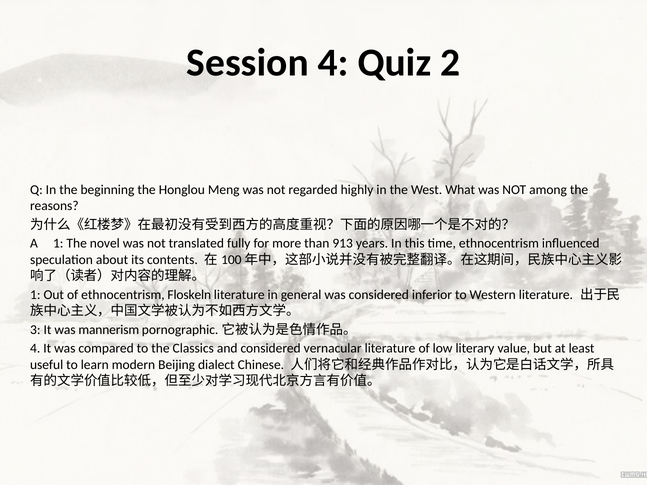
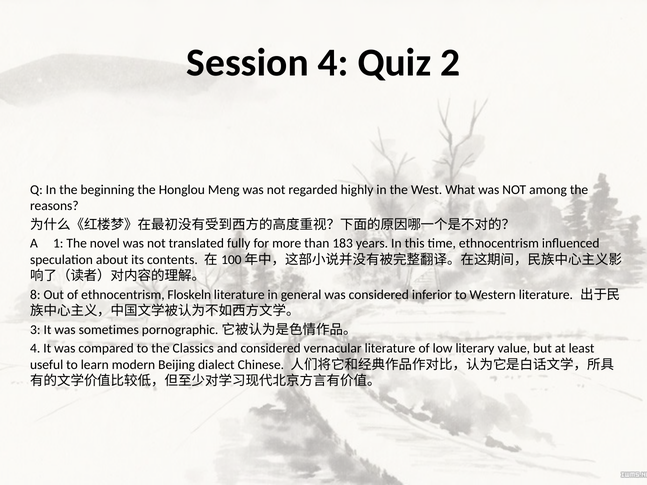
913: 913 -> 183 (343, 244)
1: 1 -> 8 (35, 295)
mannerism: mannerism -> sometimes (109, 330)
